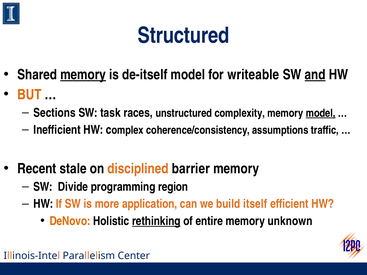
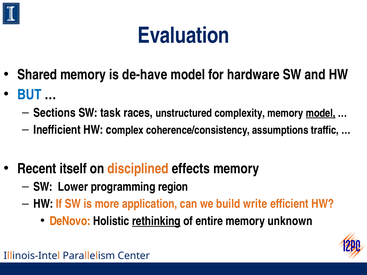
Structured: Structured -> Evaluation (184, 36)
memory underline: present -> none (83, 75)
de-itself: de-itself -> de-have (145, 75)
writeable: writeable -> hardware (253, 75)
and underline: present -> none (315, 75)
BUT colour: orange -> blue (29, 95)
stale: stale -> itself (73, 169)
barrier: barrier -> effects (191, 169)
Divide: Divide -> Lower (73, 187)
itself: itself -> write (255, 204)
